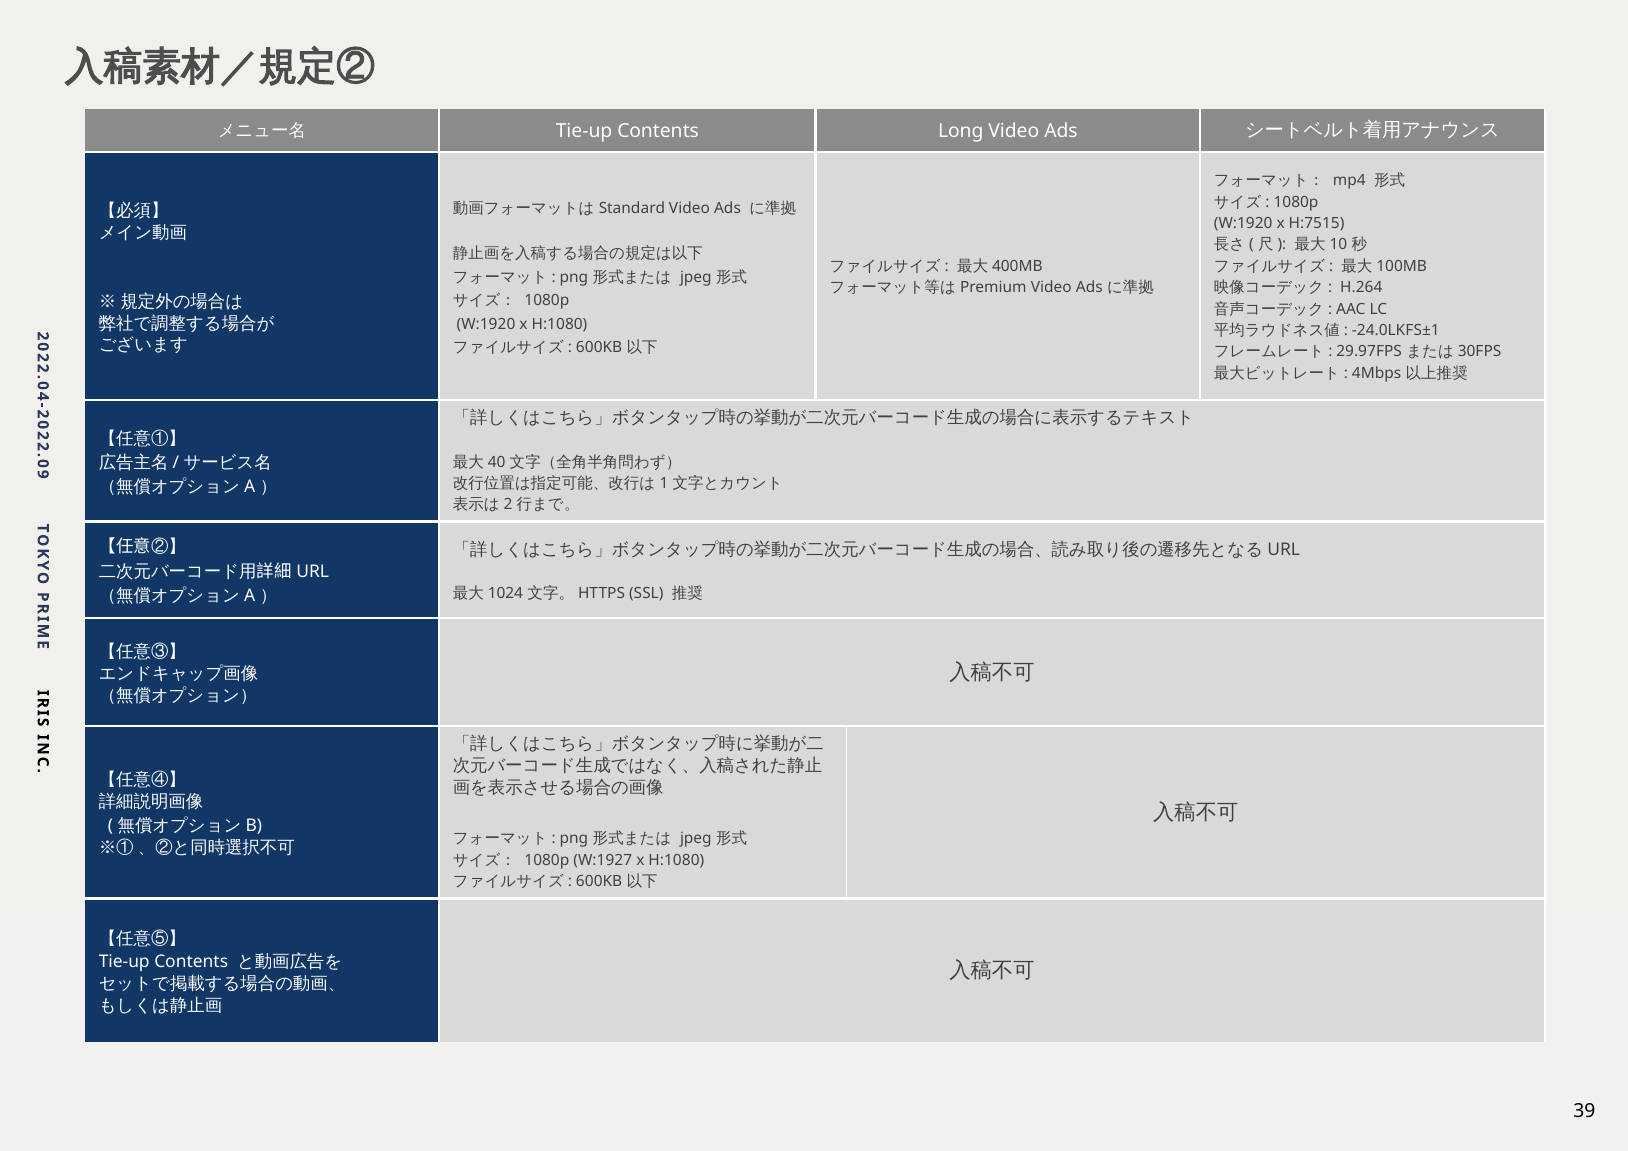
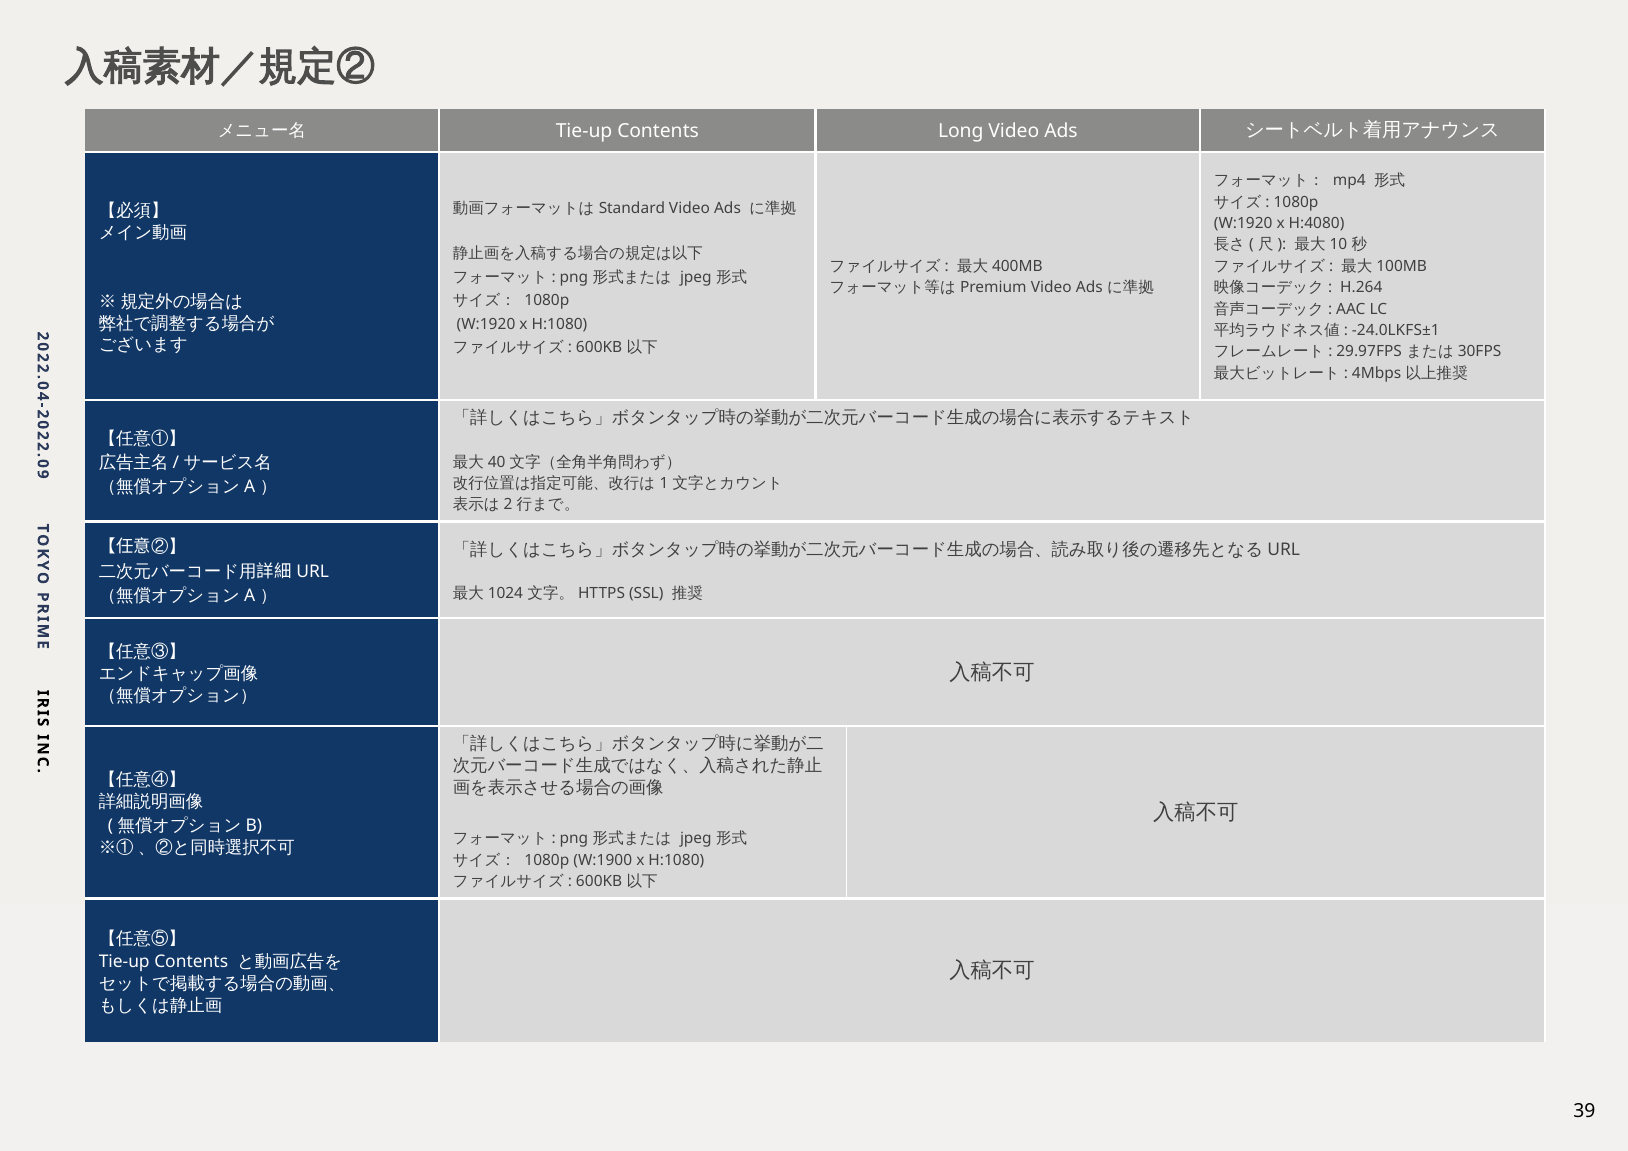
H:7515: H:7515 -> H:4080 (1317, 223)
W:1927: W:1927 -> W:1900 (603, 860)
